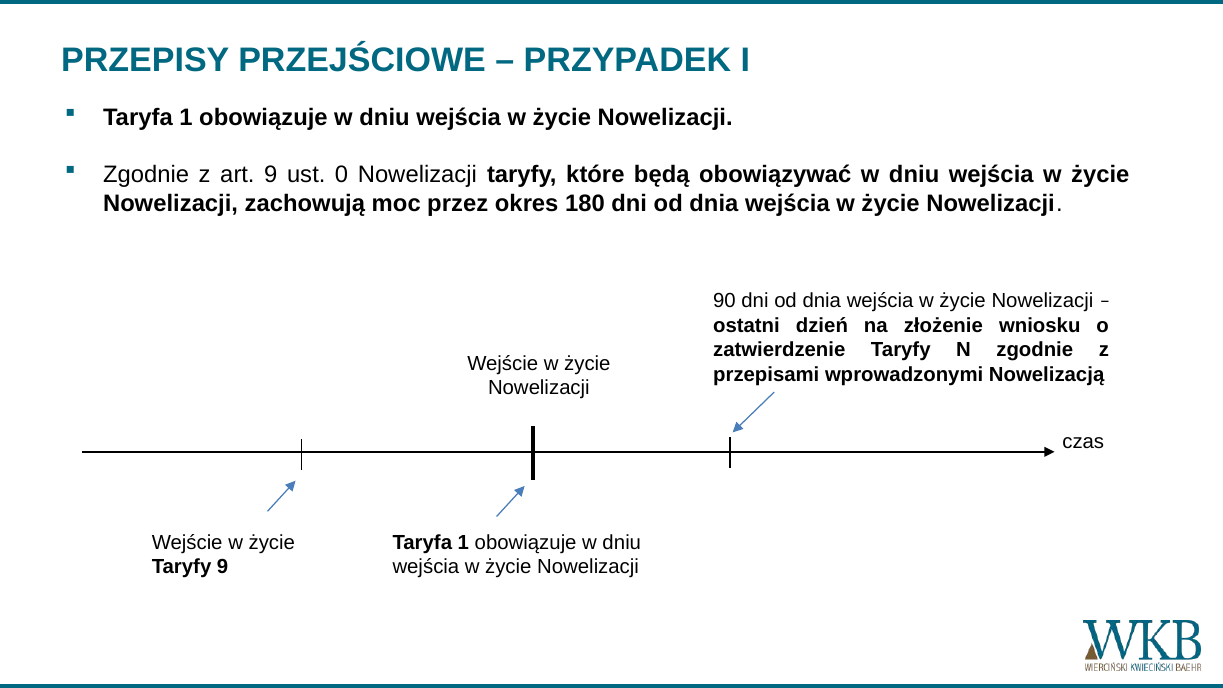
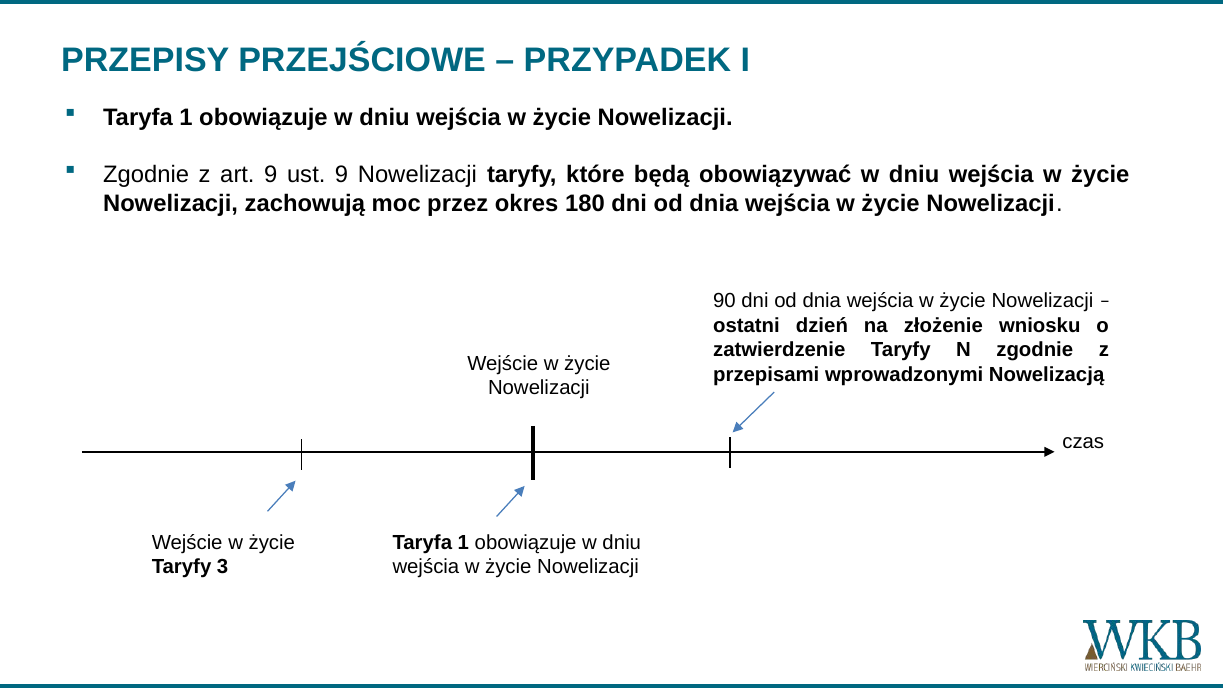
ust 0: 0 -> 9 (342, 175)
Taryfy 9: 9 -> 3 (223, 567)
